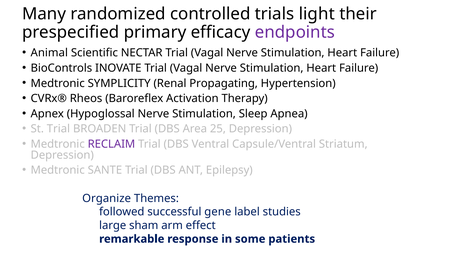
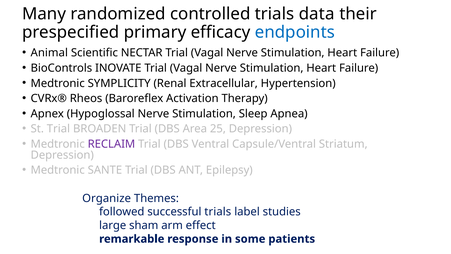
light: light -> data (317, 14)
endpoints colour: purple -> blue (295, 32)
Propagating: Propagating -> Extracellular (224, 83)
successful gene: gene -> trials (218, 212)
